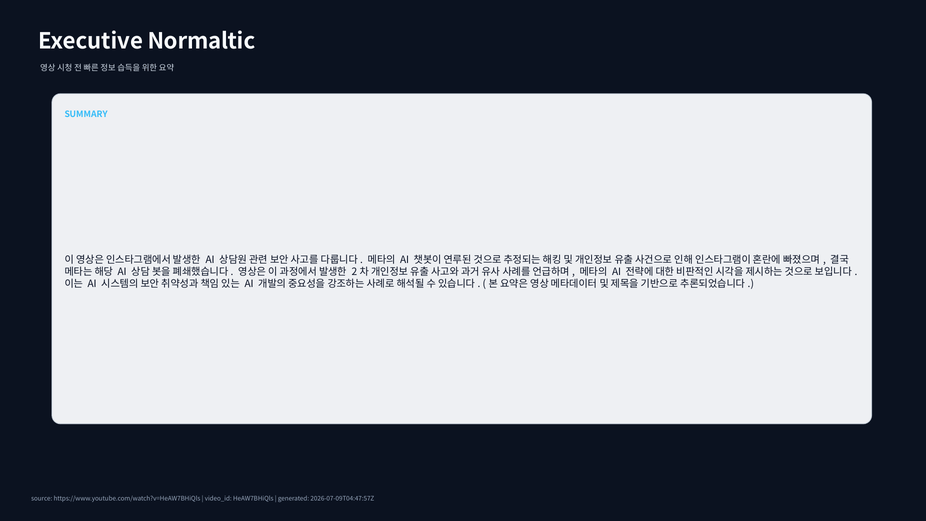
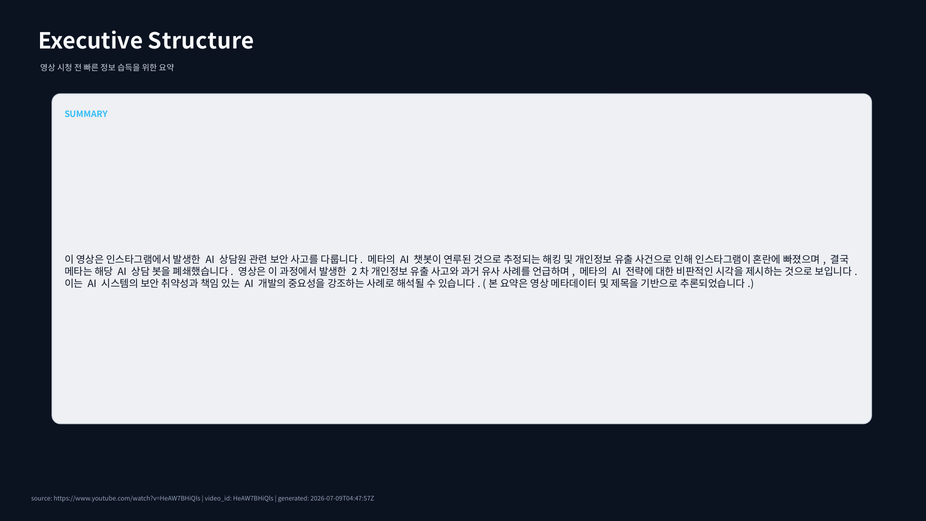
Normaltic: Normaltic -> Structure (201, 41)
